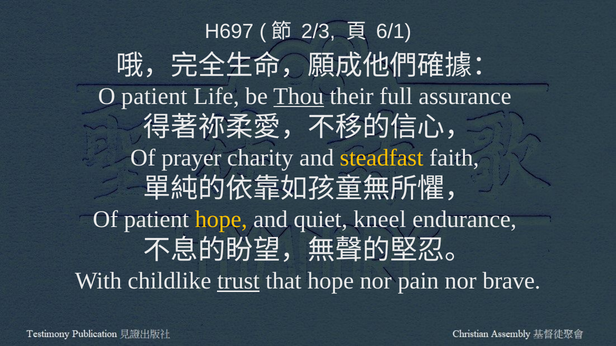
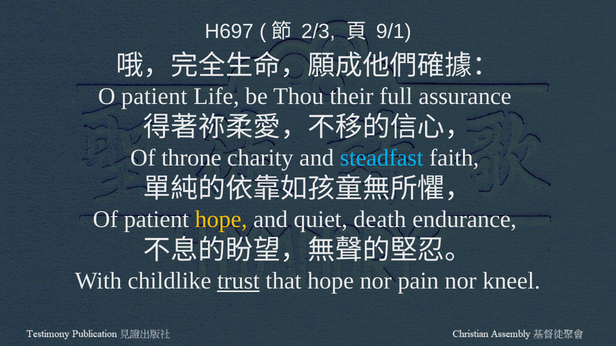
6/1: 6/1 -> 9/1 (394, 31)
Thou underline: present -> none (299, 96)
prayer: prayer -> throne (191, 158)
steadfast colour: yellow -> light blue (382, 158)
kneel: kneel -> death (380, 220)
brave: brave -> kneel (511, 281)
